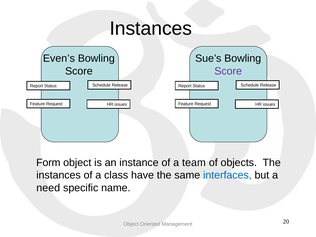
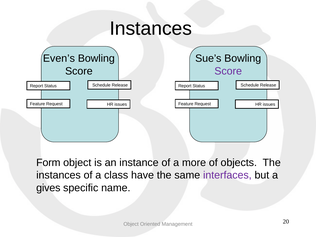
team: team -> more (194, 163)
interfaces colour: blue -> purple (227, 175)
need: need -> gives (48, 188)
